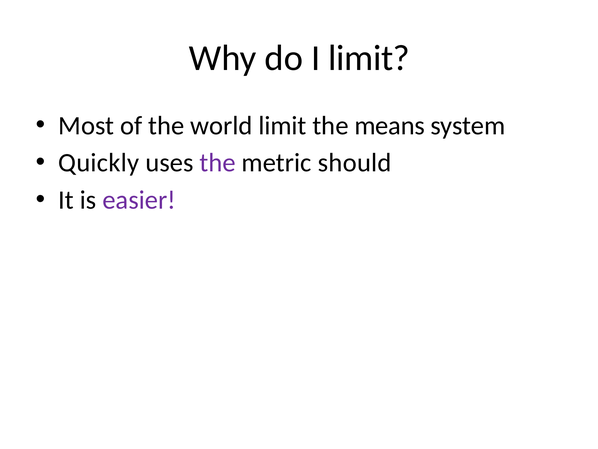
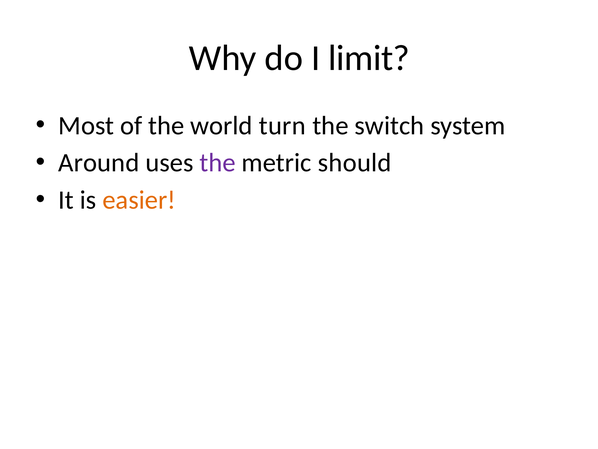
world limit: limit -> turn (282, 125)
means: means -> switch (389, 125)
Quickly: Quickly -> Around (99, 163)
easier colour: purple -> orange (139, 200)
